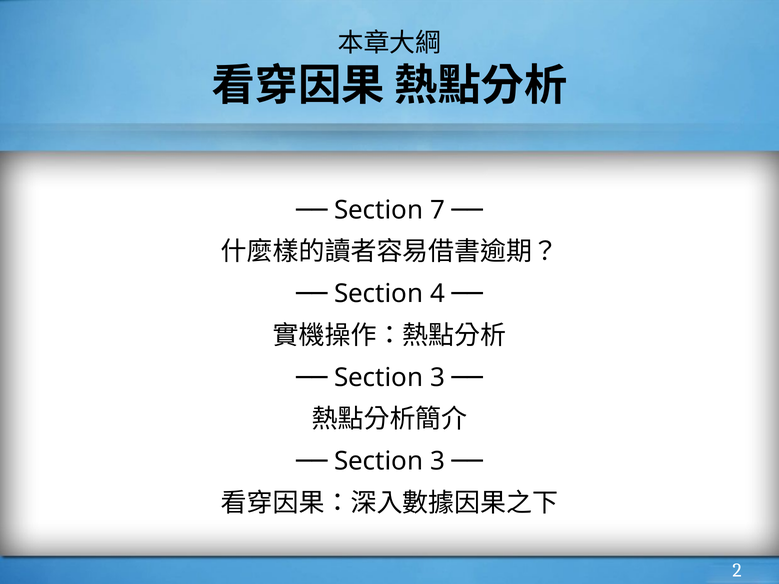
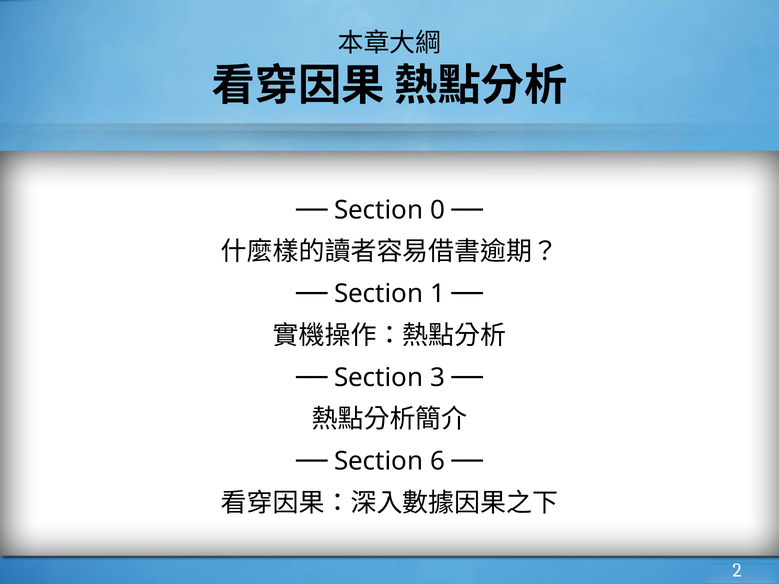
7: 7 -> 0 (437, 210)
4: 4 -> 1 (437, 294)
3: 3 -> 6 (437, 461)
